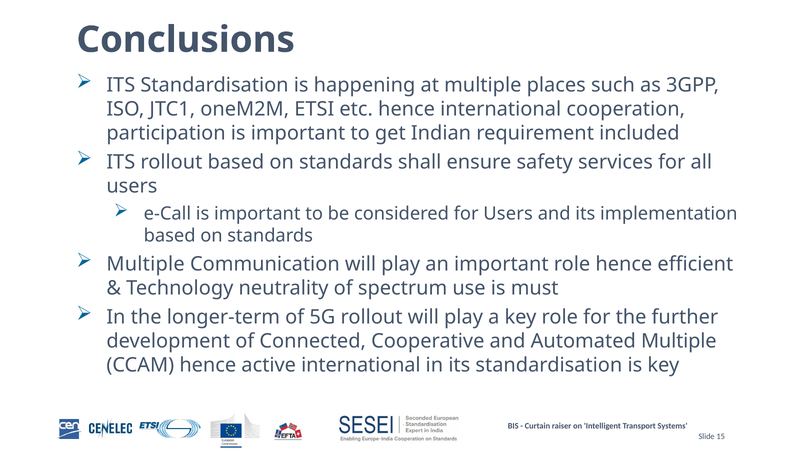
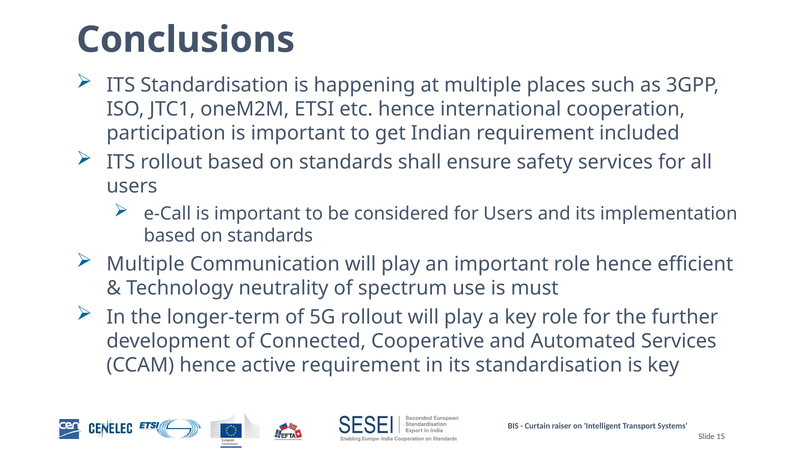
Automated Multiple: Multiple -> Services (679, 341)
active international: international -> requirement (361, 365)
